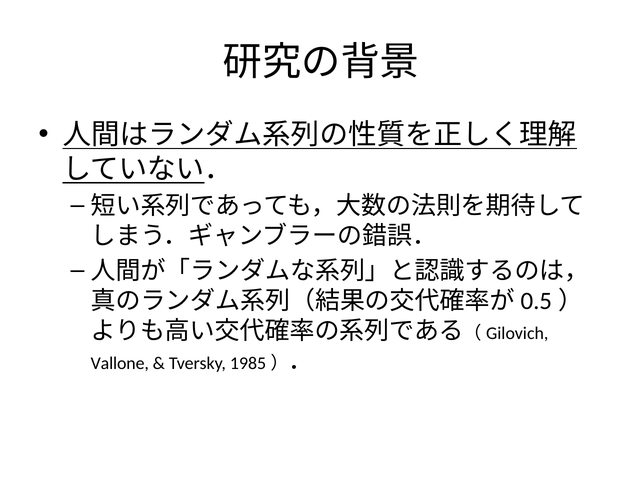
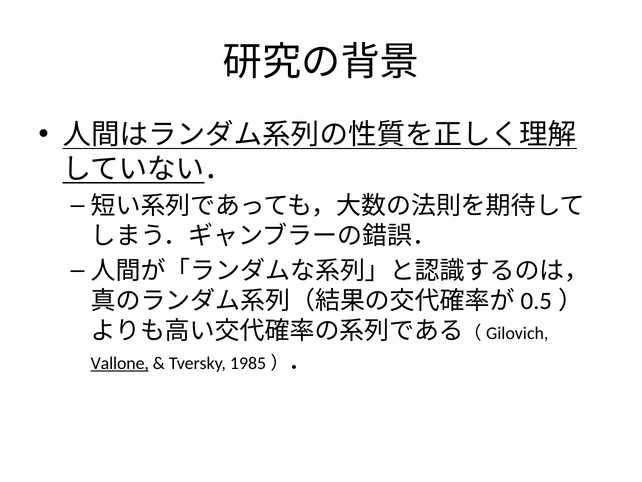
Vallone underline: none -> present (120, 363)
